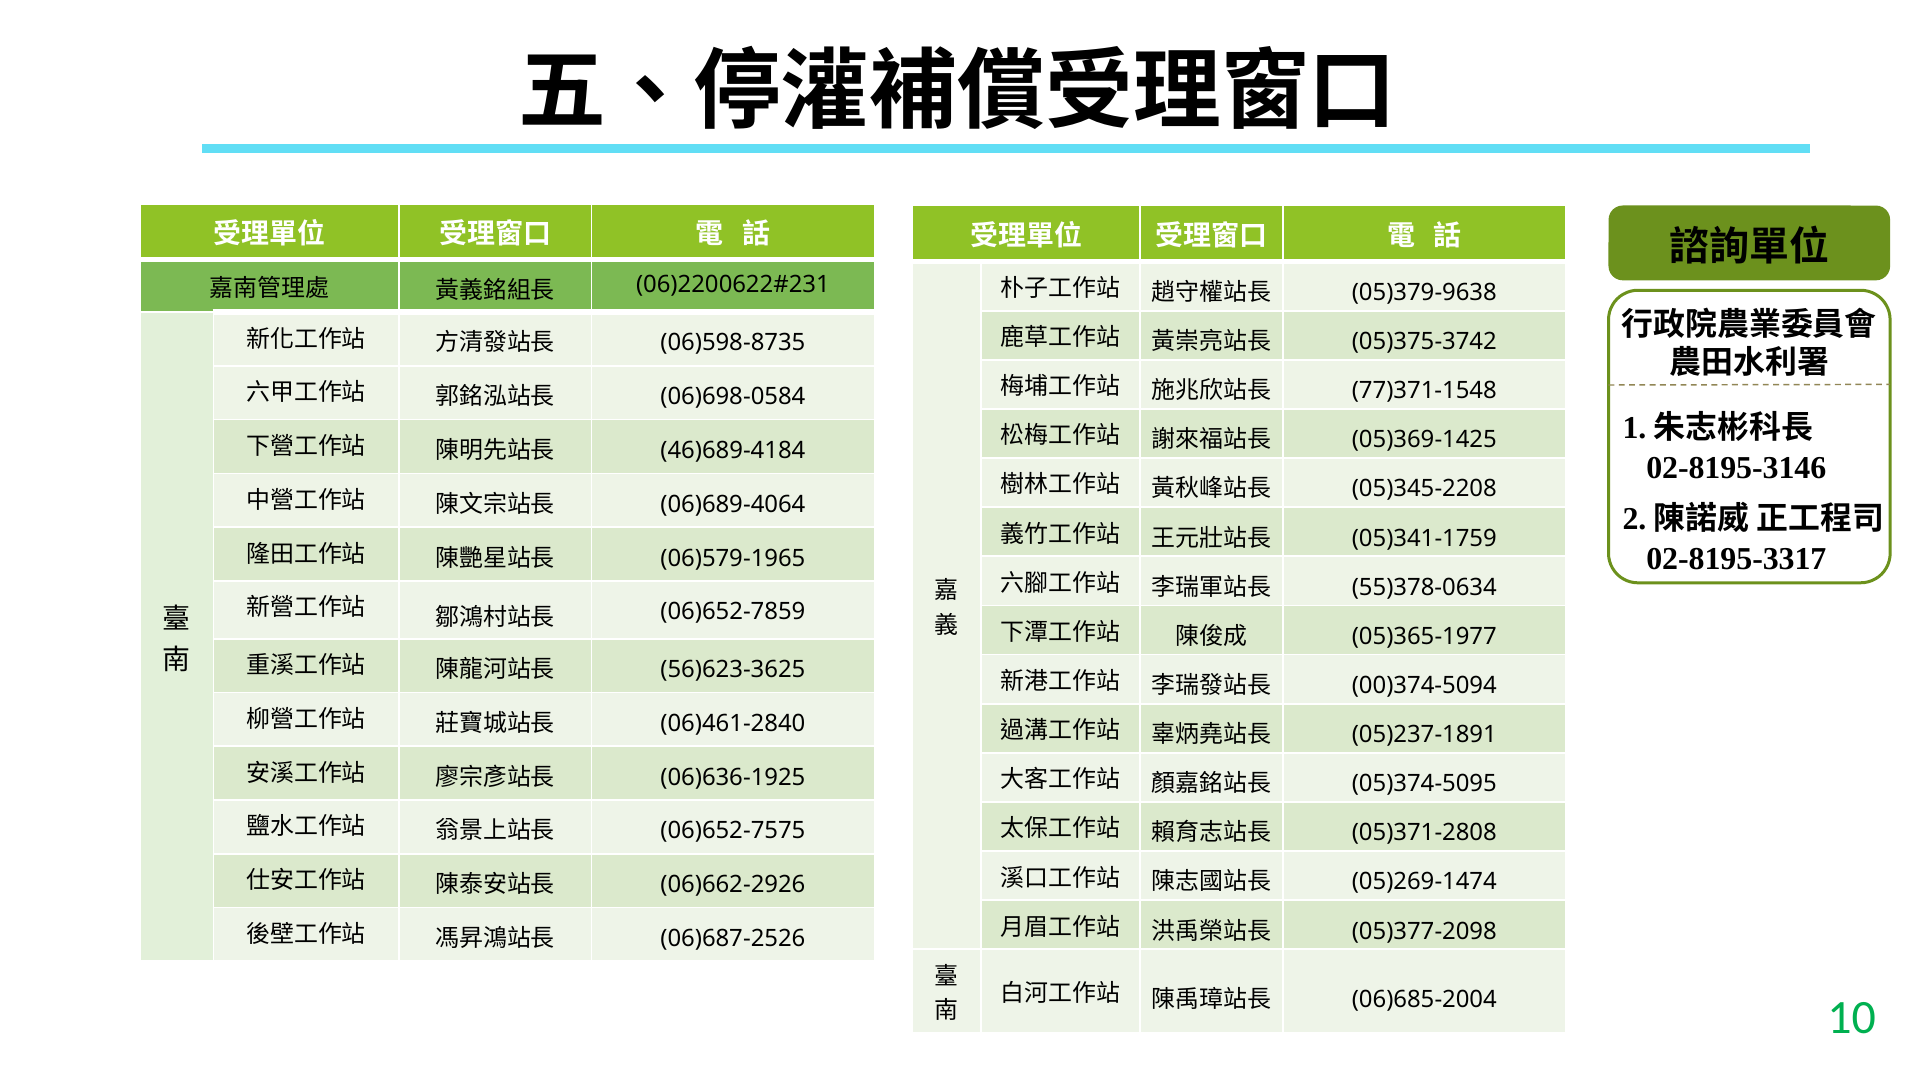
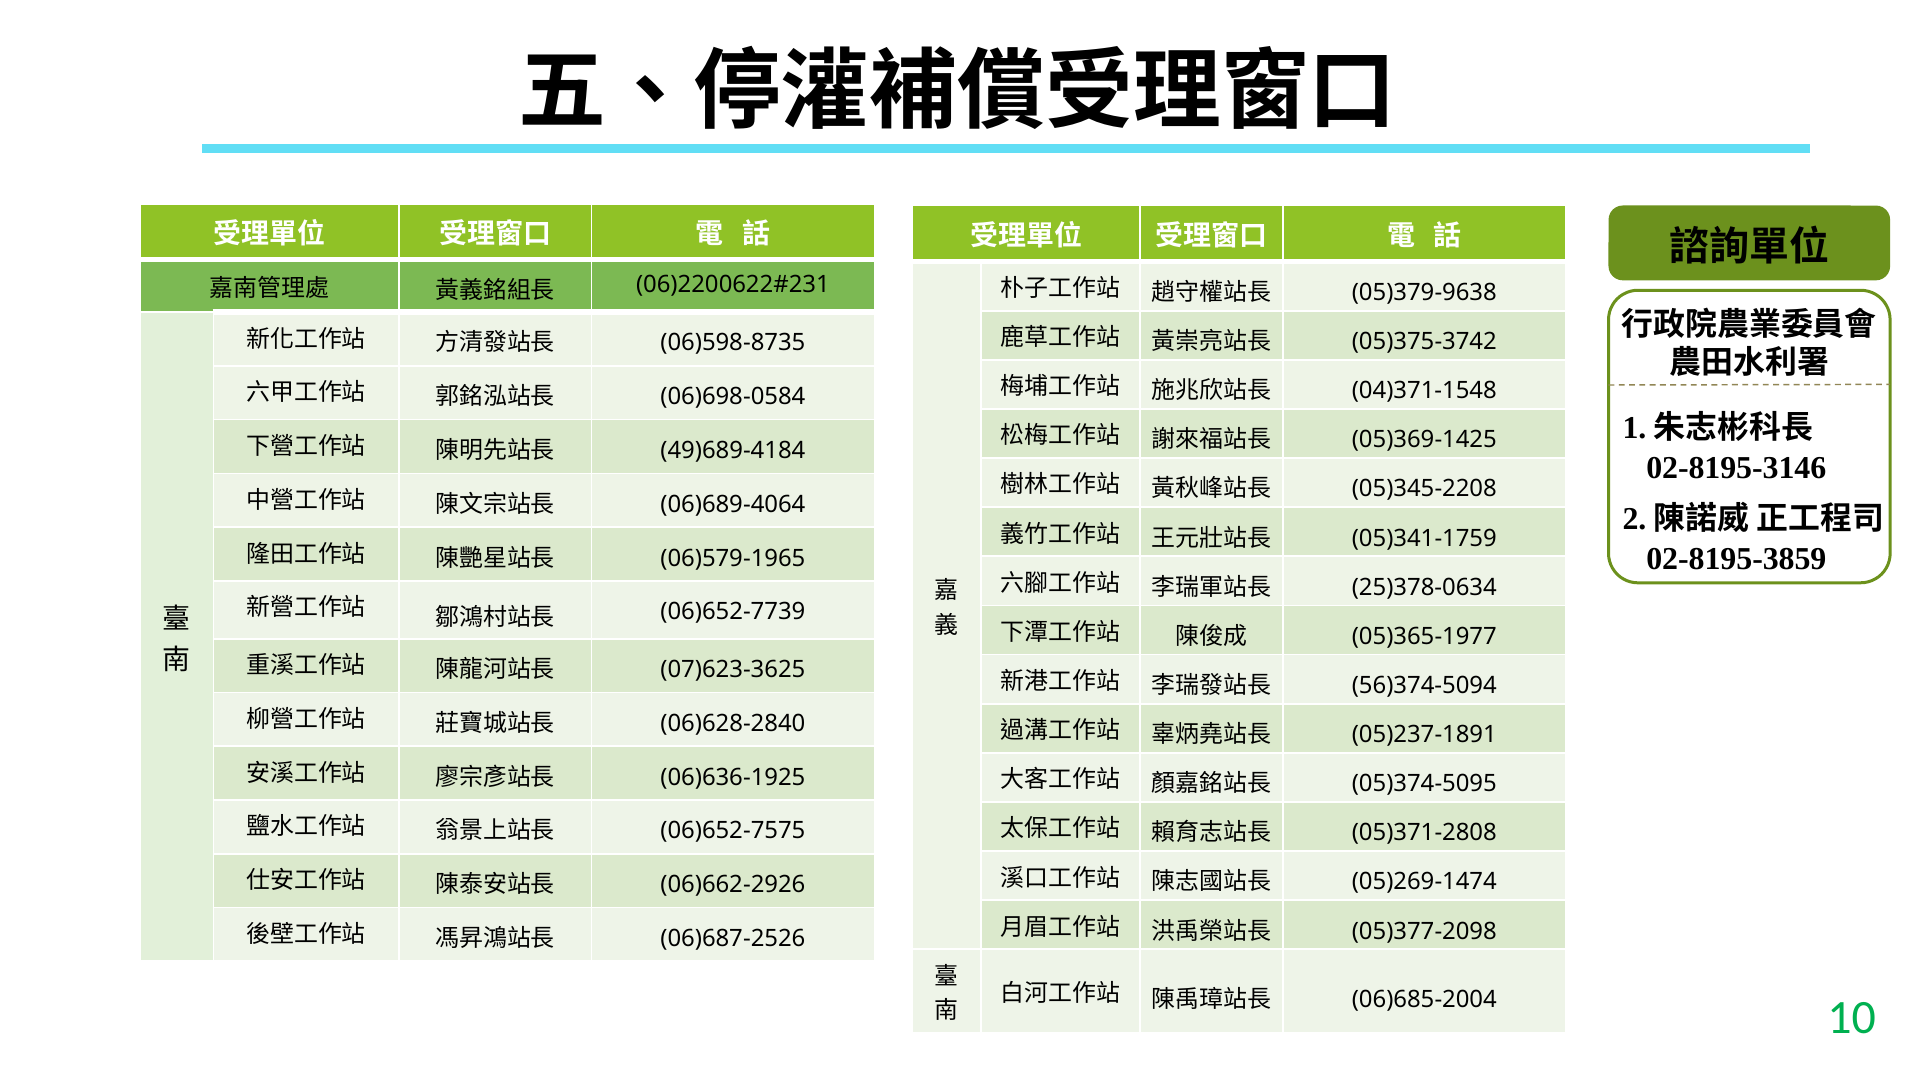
77)371-1548: 77)371-1548 -> 04)371-1548 (1424, 391)
46)689-4184: 46)689-4184 -> 49)689-4184 (733, 451)
02-8195-3317: 02-8195-3317 -> 02-8195-3859 (1736, 559)
55)378-0634: 55)378-0634 -> 25)378-0634 (1424, 587)
06)652-7859: 06)652-7859 -> 06)652-7739 (733, 612)
56)623-3625: 56)623-3625 -> 07)623-3625 (733, 670)
00)374-5094: 00)374-5094 -> 56)374-5094 (1424, 686)
06)461-2840: 06)461-2840 -> 06)628-2840 (733, 724)
